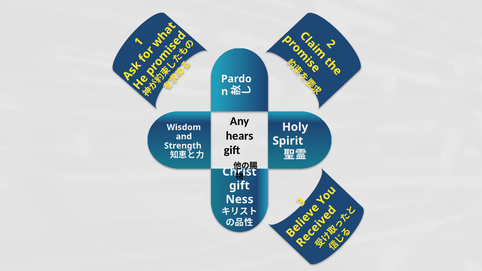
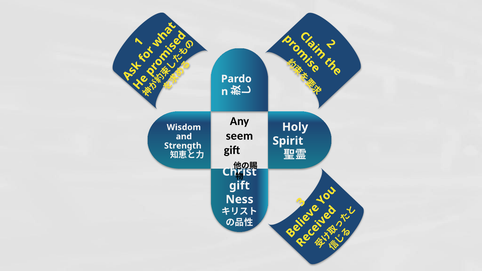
hears: hears -> seem (239, 136)
